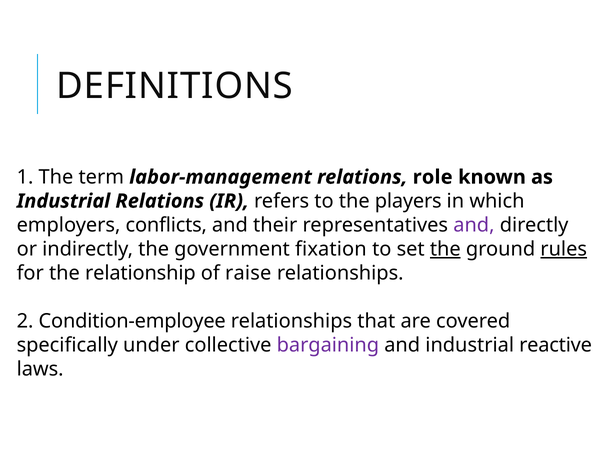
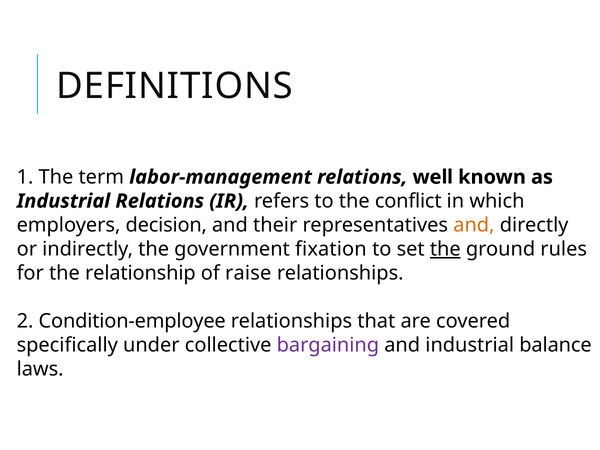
role: role -> well (433, 177)
players: players -> conflict (408, 201)
conflicts: conflicts -> decision (166, 225)
and colour: purple -> orange (474, 225)
rules underline: present -> none (564, 249)
reactive: reactive -> balance (556, 345)
